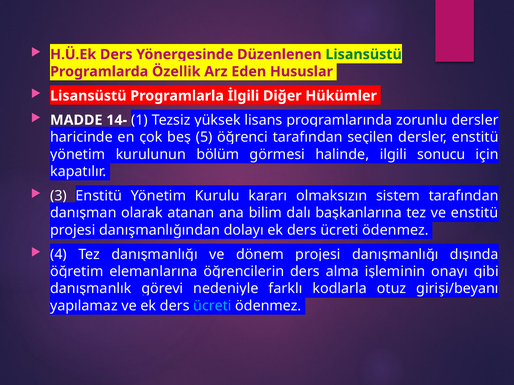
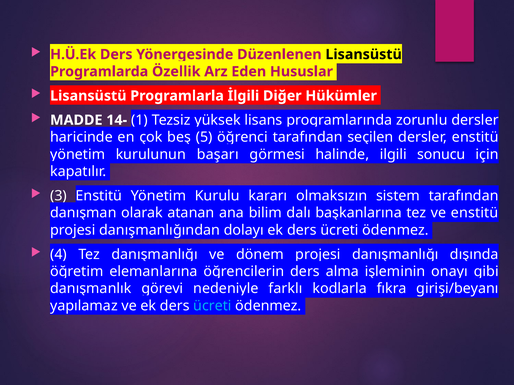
Lisansüstü colour: green -> black (364, 54)
bölüm: bölüm -> başarı (218, 155)
otuz: otuz -> fıkra (392, 289)
